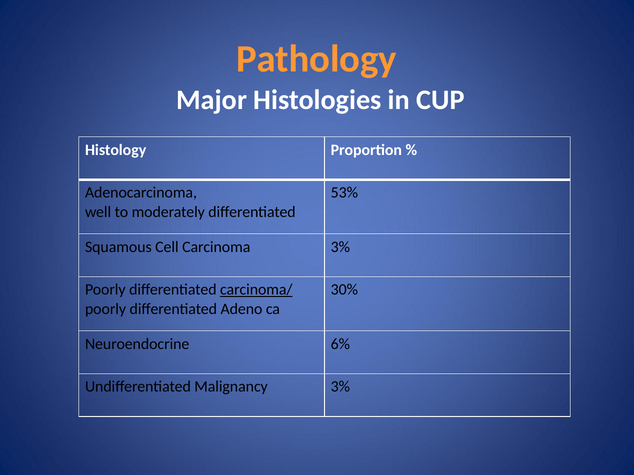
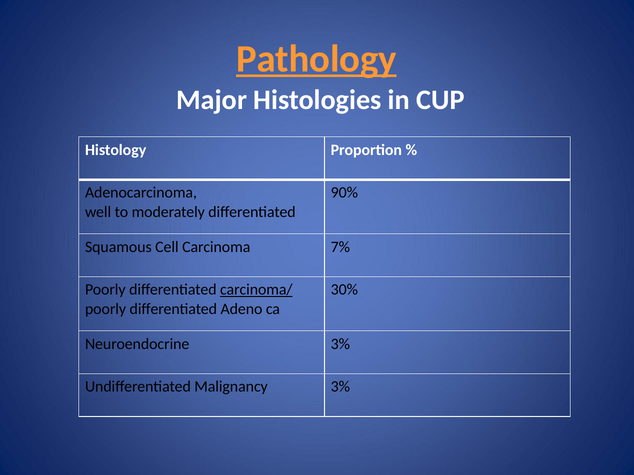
Pathology underline: none -> present (316, 59)
53%: 53% -> 90% (344, 193)
Carcinoma 3%: 3% -> 7% (340, 247)
Neuroendocrine 6%: 6% -> 3% (340, 344)
